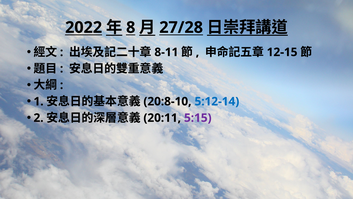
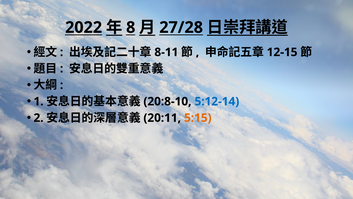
5:15 colour: purple -> orange (198, 118)
